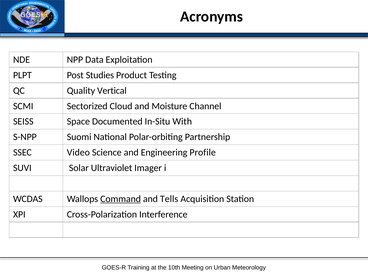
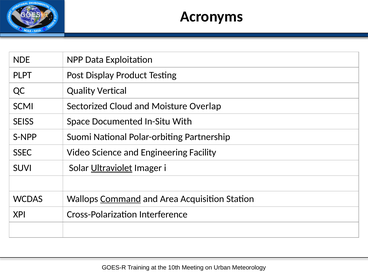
Studies: Studies -> Display (100, 75)
Channel: Channel -> Overlap (205, 106)
Profile: Profile -> Facility (203, 152)
Ultraviolet underline: none -> present (112, 168)
Tells: Tells -> Area (169, 199)
